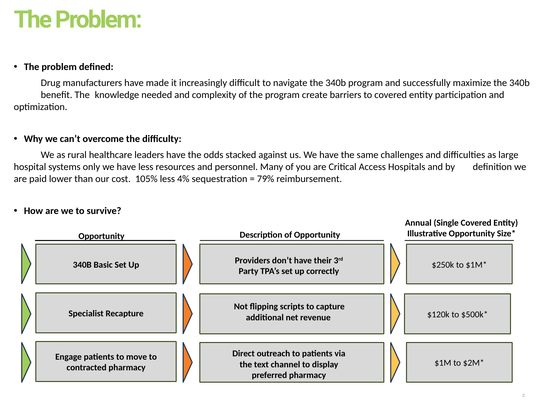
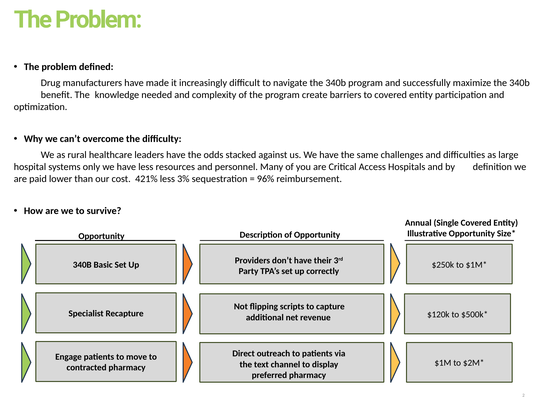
105%: 105% -> 421% (146, 179)
4%: 4% -> 3% (183, 179)
79%: 79% -> 96% (266, 179)
